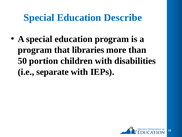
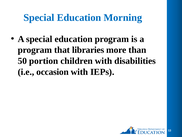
Describe: Describe -> Morning (123, 18)
separate: separate -> occasion (53, 72)
